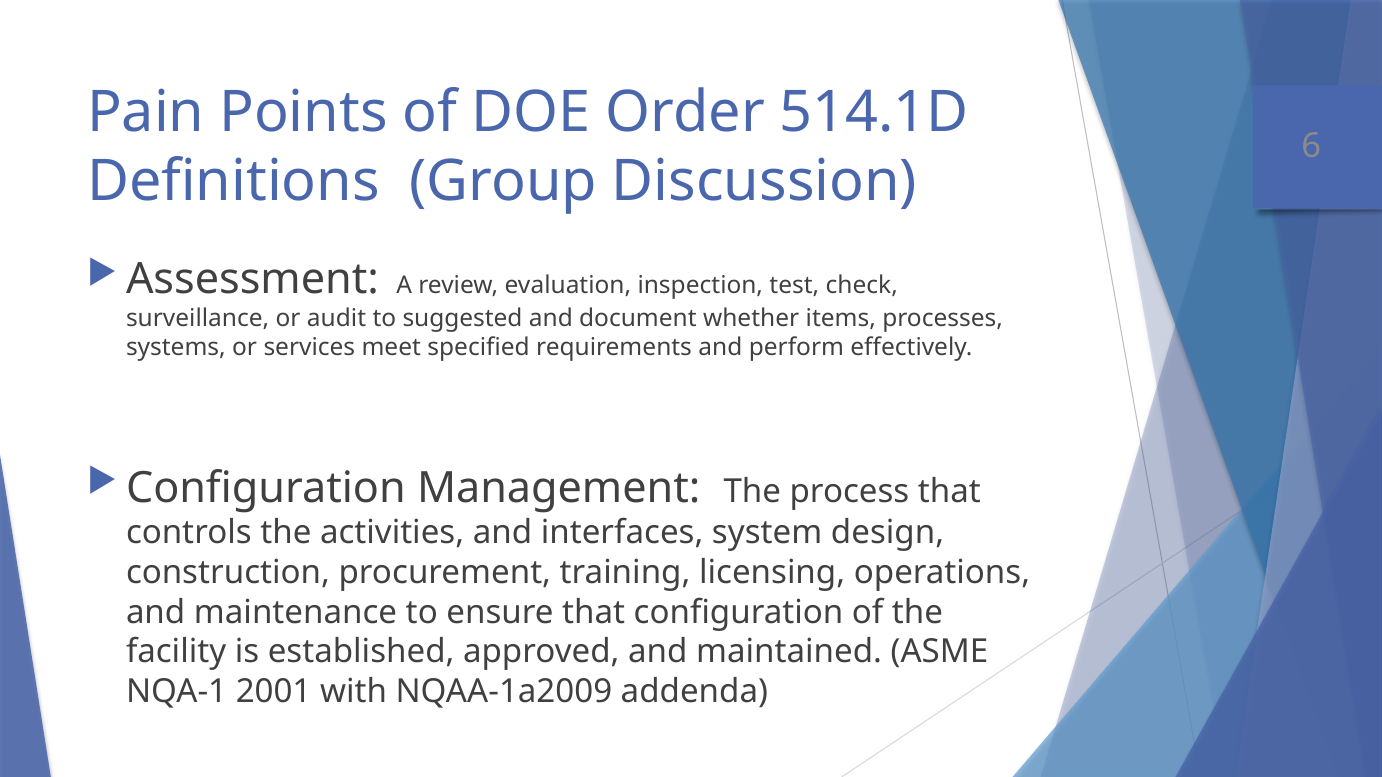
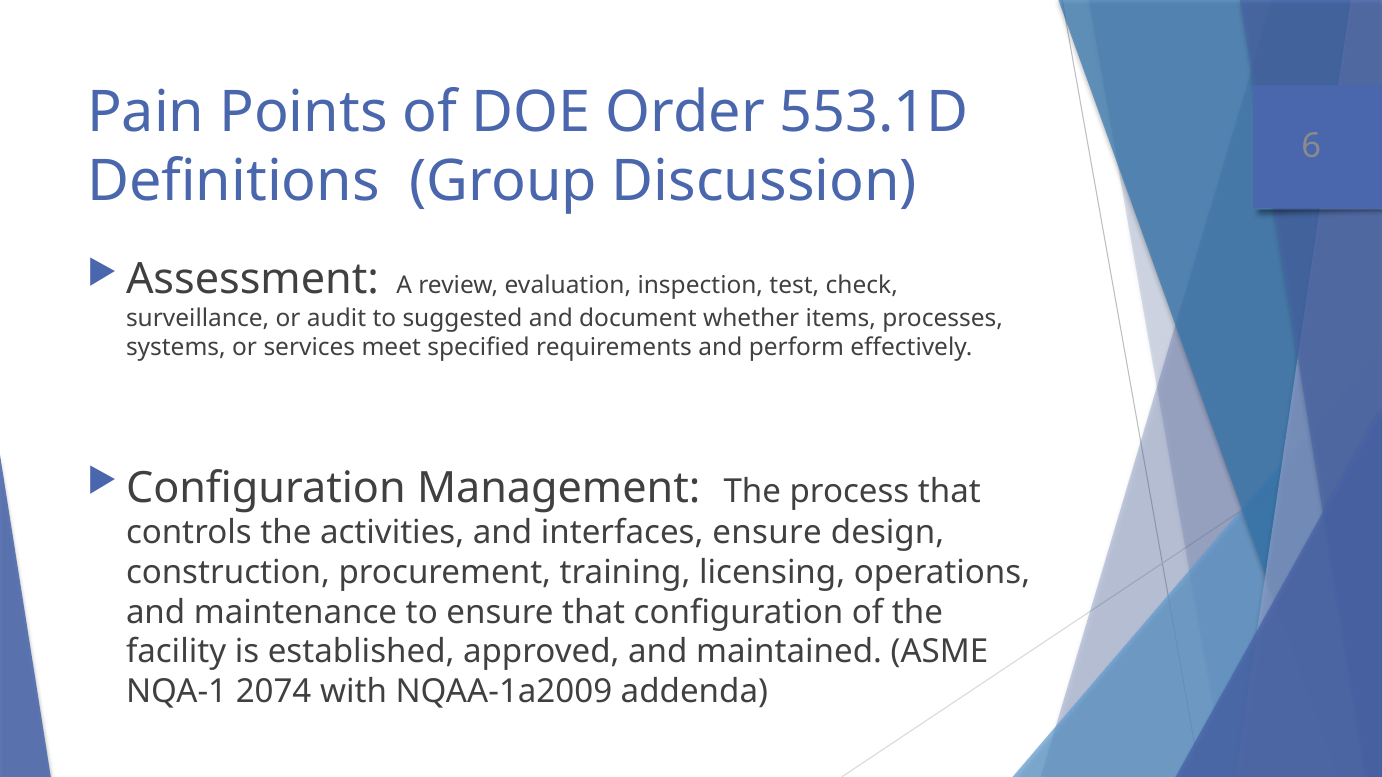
514.1D: 514.1D -> 553.1D (874, 113)
interfaces system: system -> ensure (767, 533)
2001: 2001 -> 2074 (274, 692)
